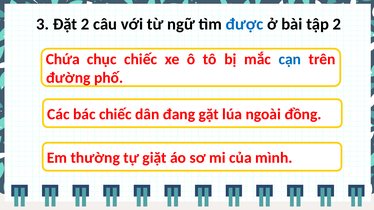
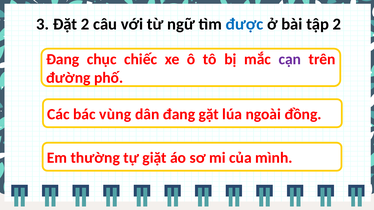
Chứa: Chứa -> Đang (63, 59)
cạn colour: blue -> purple (290, 59)
bác chiếc: chiếc -> vùng (115, 114)
